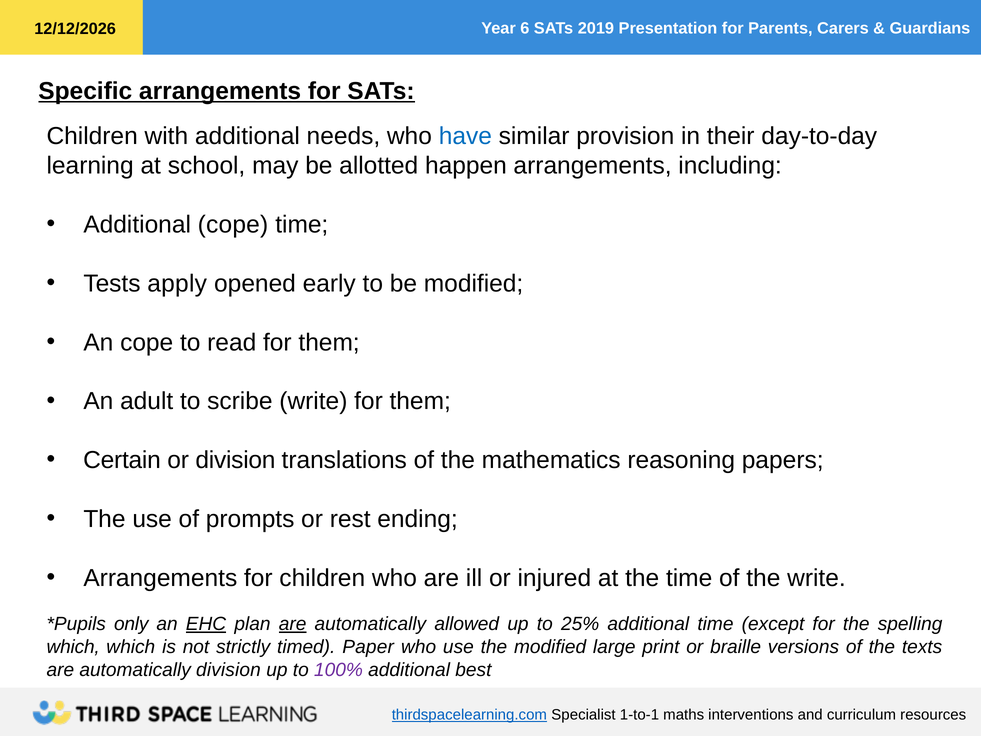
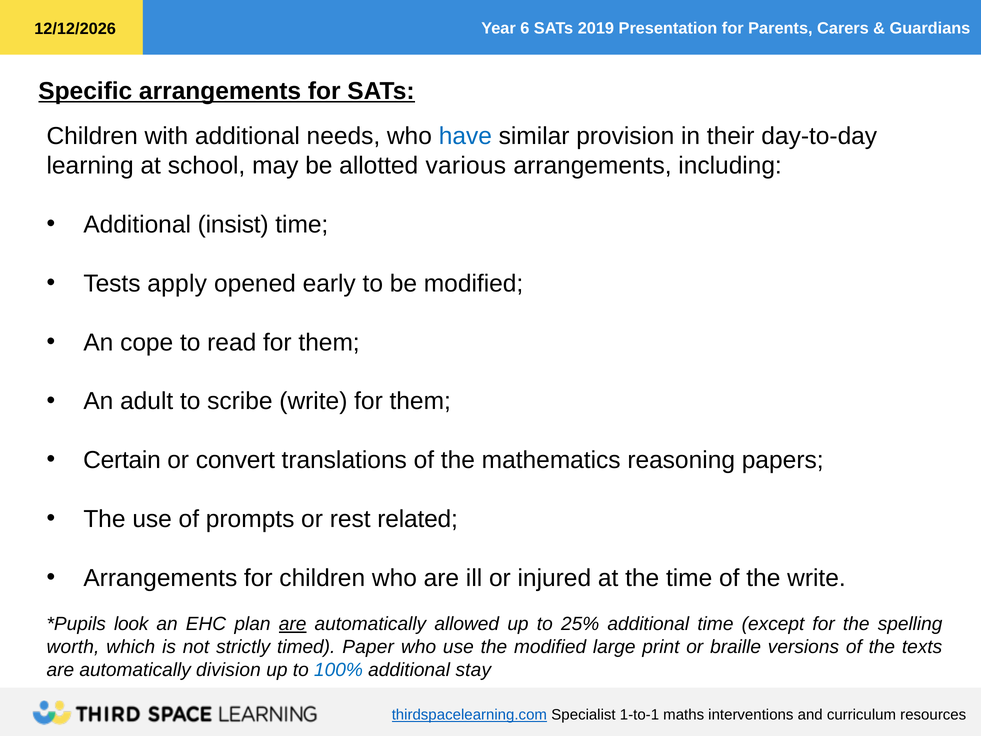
happen: happen -> various (466, 166)
Additional cope: cope -> insist (233, 225)
or division: division -> convert (235, 460)
ending: ending -> related (418, 519)
only: only -> look (131, 624)
EHC underline: present -> none (206, 624)
which: which -> worth (73, 647)
100% colour: purple -> blue (338, 670)
best: best -> stay (473, 670)
